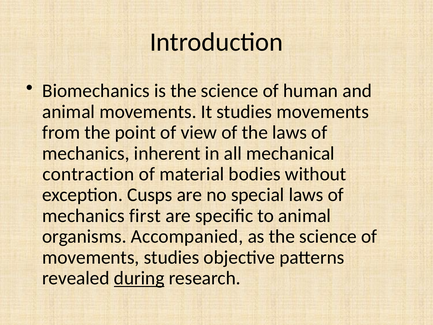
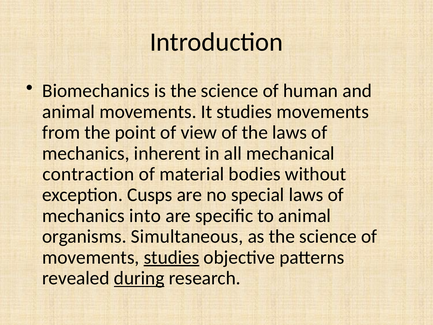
first: first -> into (145, 216)
Accompanied: Accompanied -> Simultaneous (187, 236)
studies underline: none -> present (172, 257)
